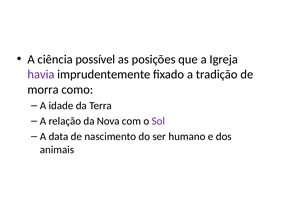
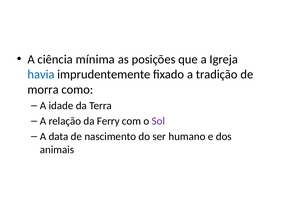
possível: possível -> mínima (95, 59)
havia colour: purple -> blue (41, 74)
Nova: Nova -> Ferry (108, 121)
